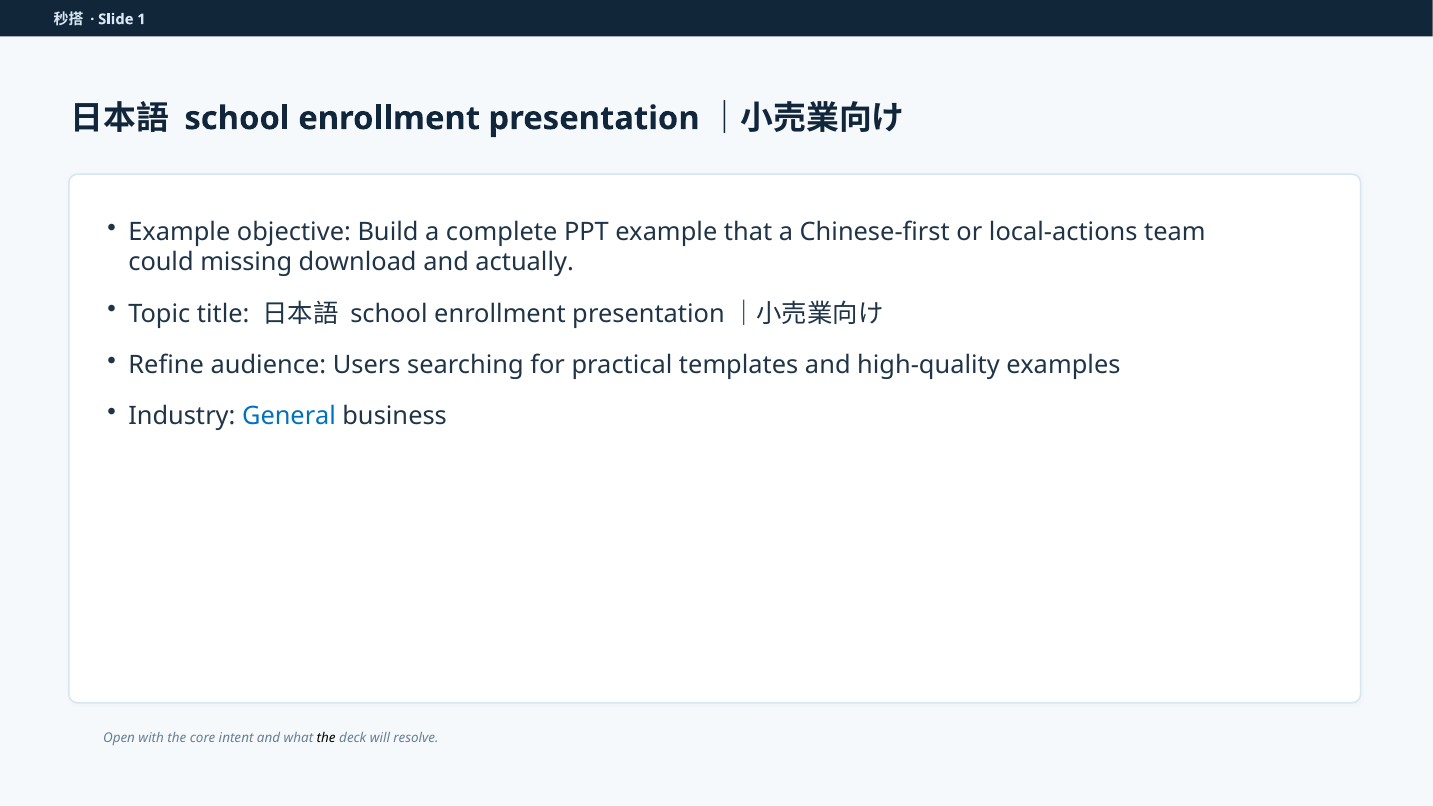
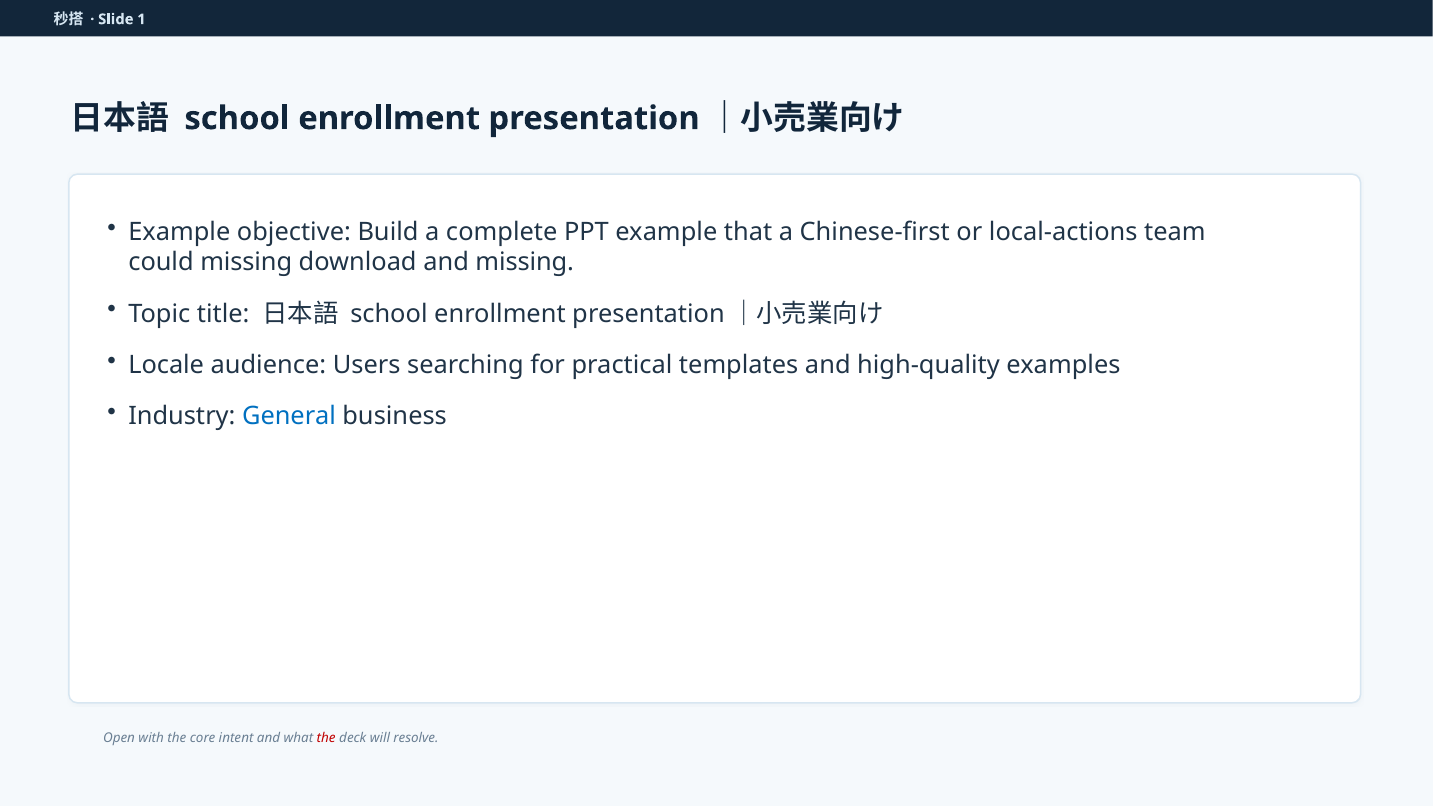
and actually: actually -> missing (525, 262)
Refine: Refine -> Locale (166, 365)
the colour: black -> red (326, 738)
